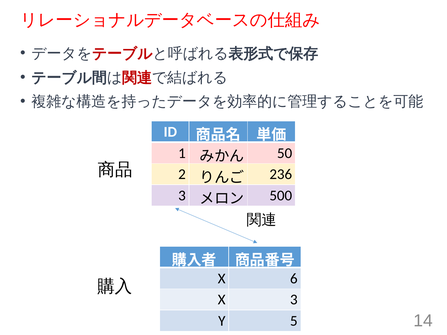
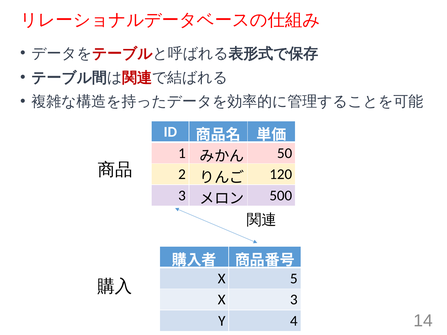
236: 236 -> 120 (281, 175)
6: 6 -> 5 (294, 279)
5: 5 -> 4 (294, 321)
